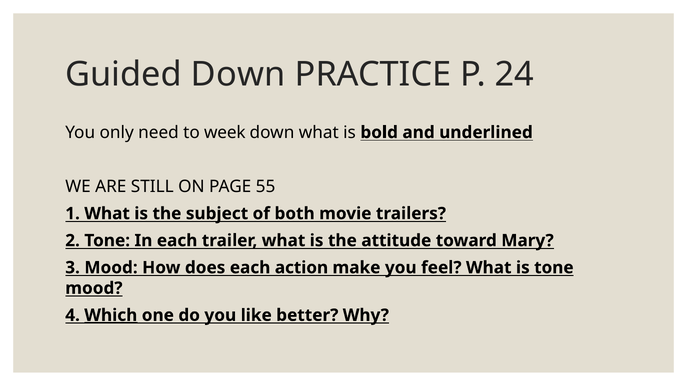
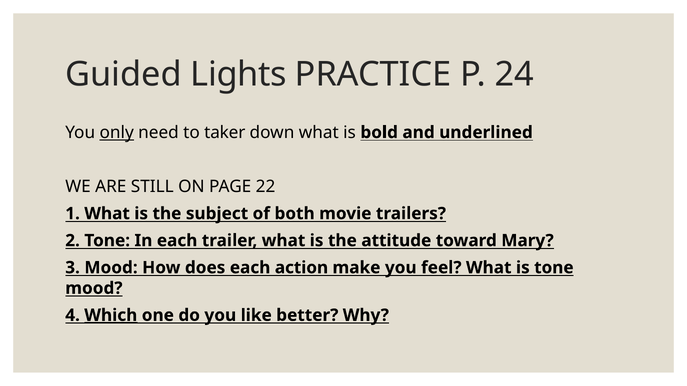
Guided Down: Down -> Lights (239, 75)
only underline: none -> present (117, 133)
week: week -> taker (225, 133)
55: 55 -> 22 (266, 187)
